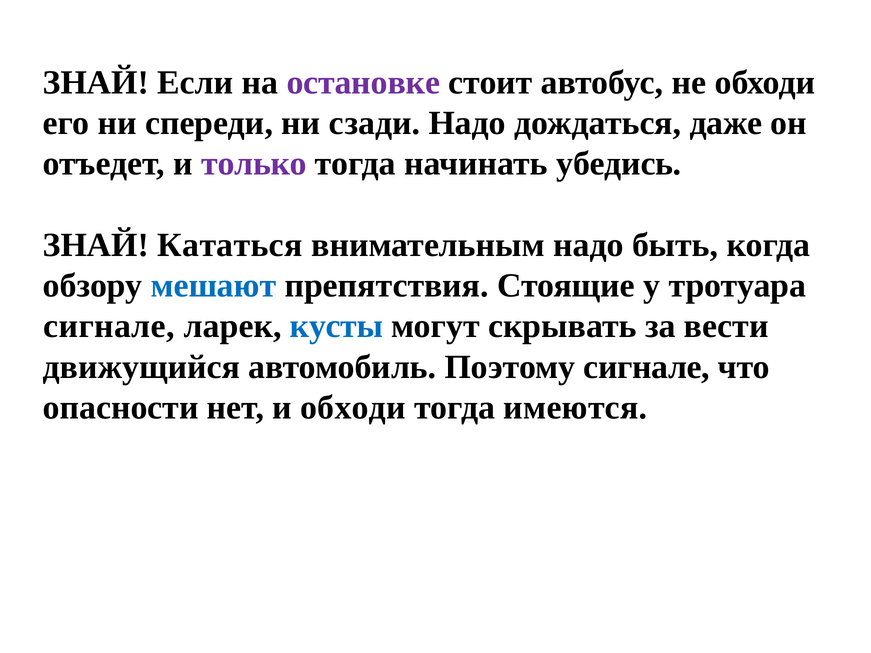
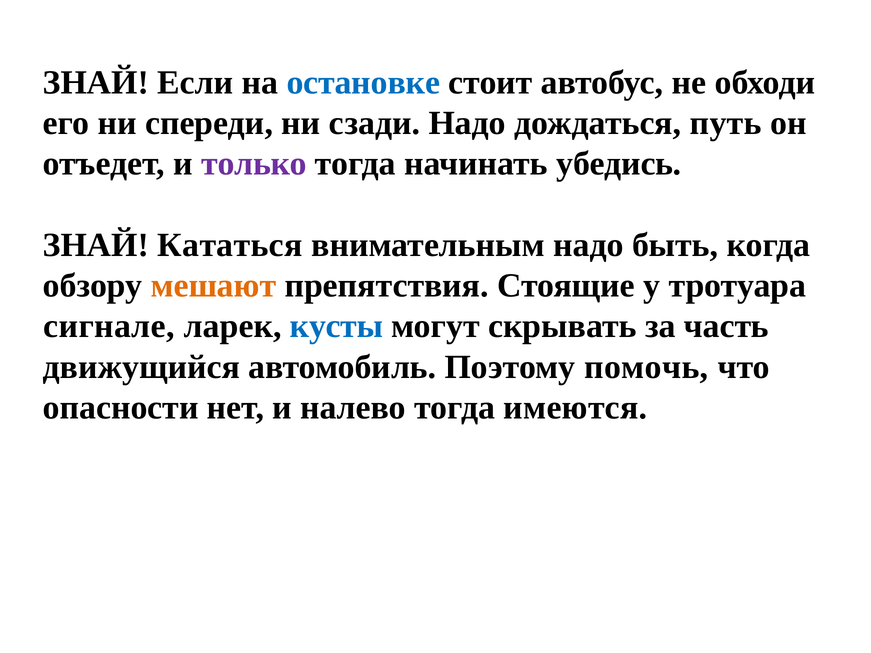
остановке colour: purple -> blue (363, 82)
даже: даже -> путь (726, 123)
мешают colour: blue -> orange (213, 286)
вести: вести -> часть (726, 326)
Поэтому сигнале: сигнале -> помочь (646, 367)
и обходи: обходи -> налево (353, 408)
